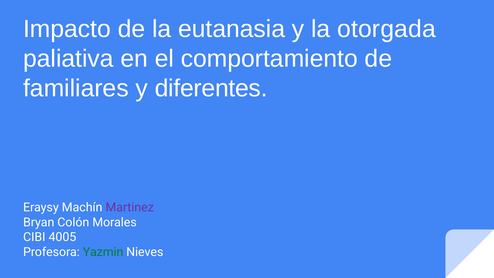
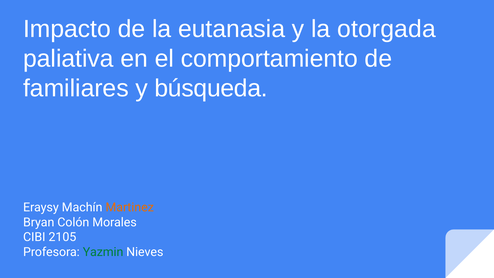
diferentes: diferentes -> búsqueda (211, 88)
Martinez colour: purple -> orange (130, 207)
4005: 4005 -> 2105 (62, 237)
